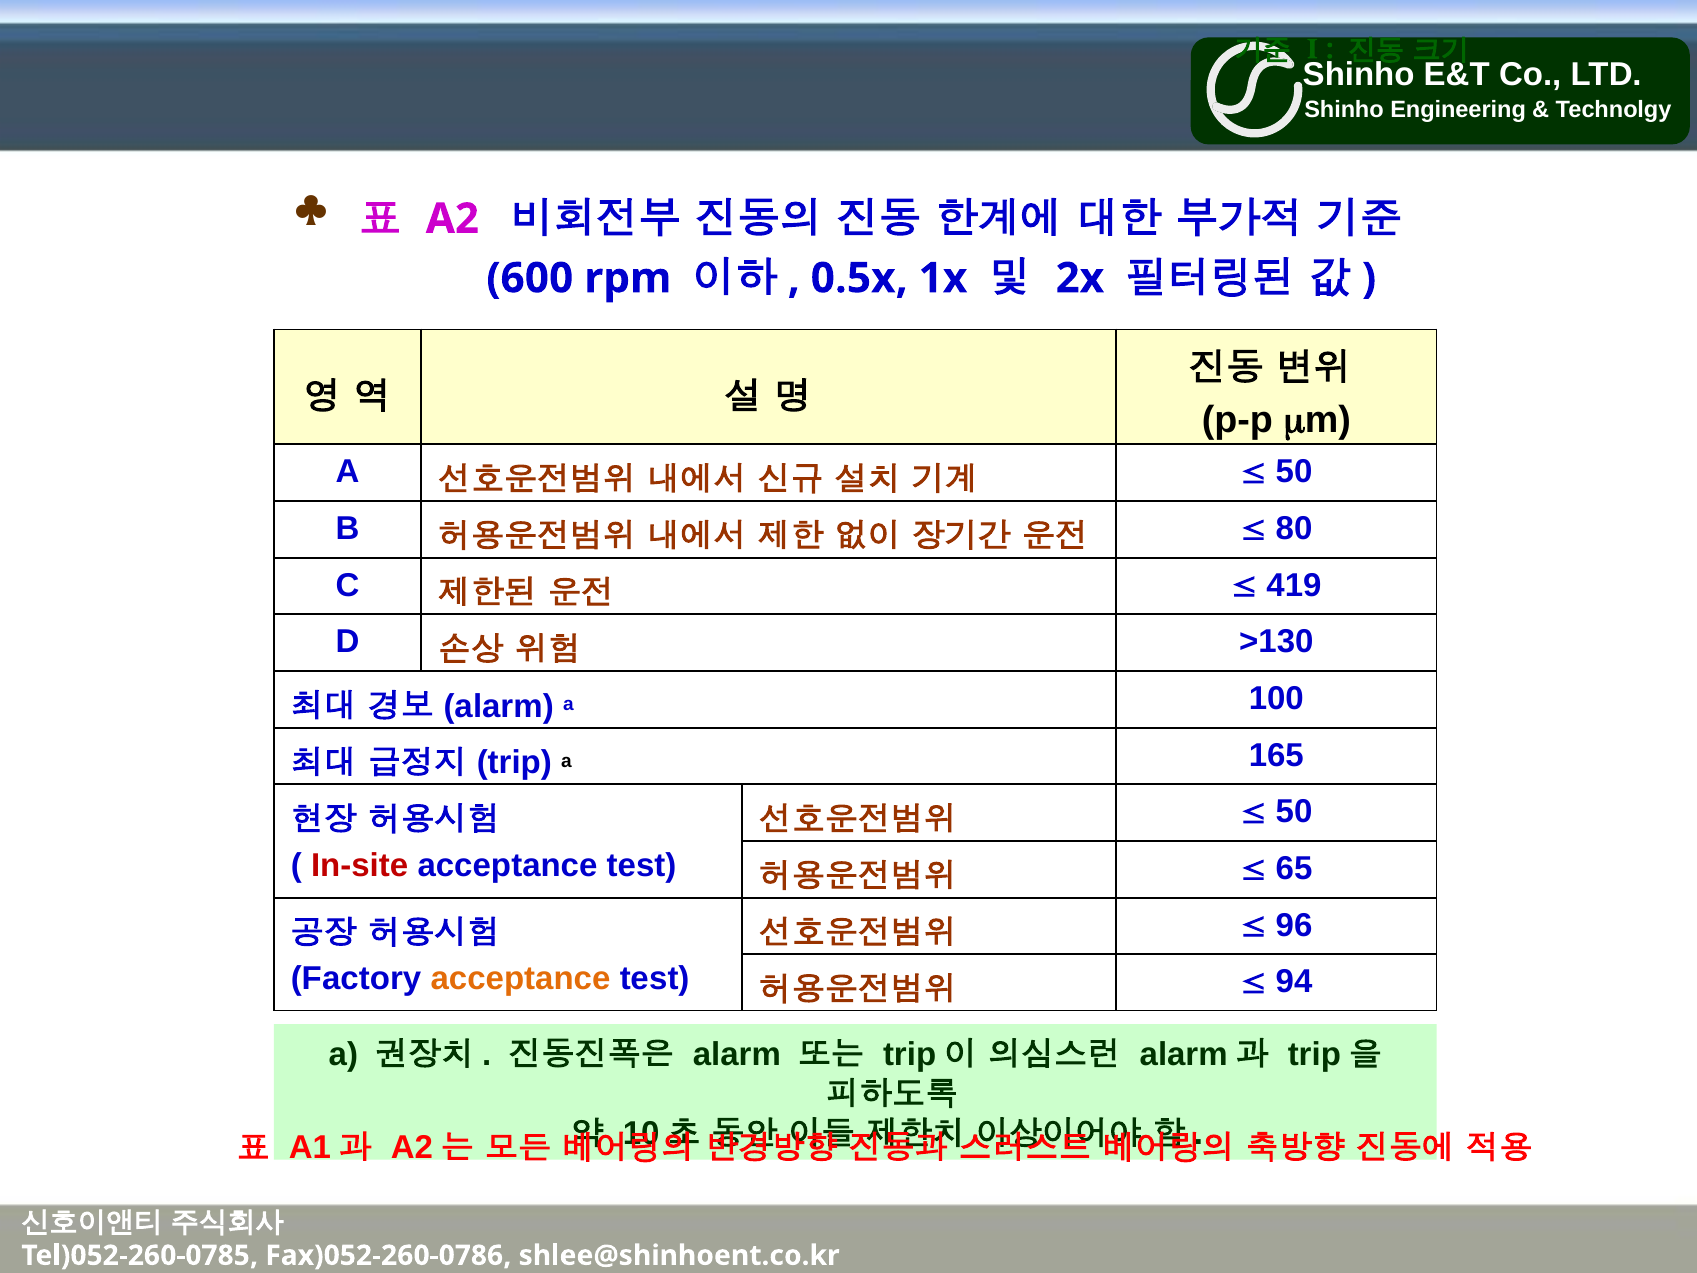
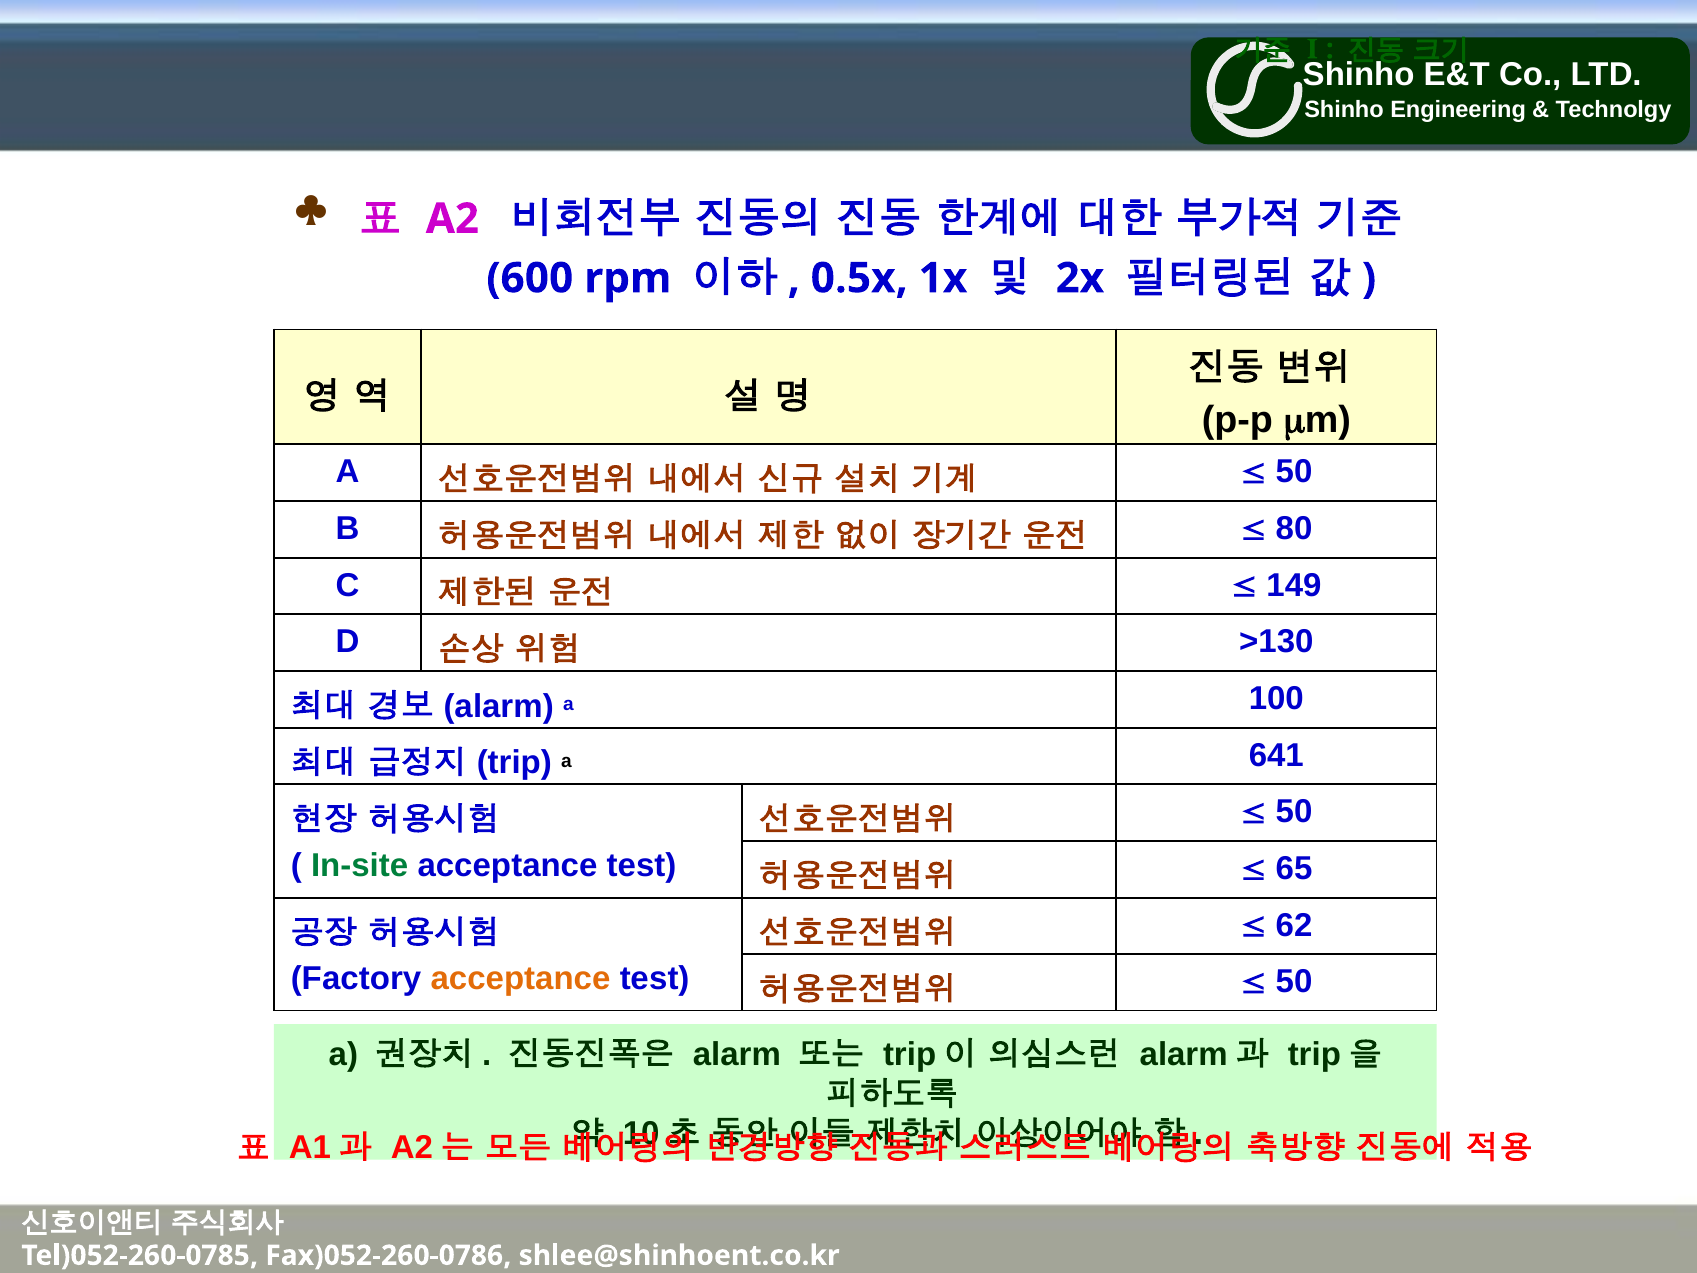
419: 419 -> 149 (1294, 585)
165: 165 -> 641 (1276, 755)
In-site colour: red -> green (360, 865)
96: 96 -> 62 (1294, 925)
94: 94 -> 50 (1294, 982)
